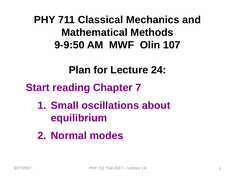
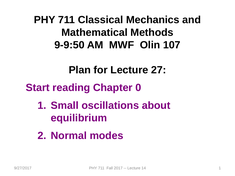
24: 24 -> 27 (159, 70)
7: 7 -> 0 (138, 88)
